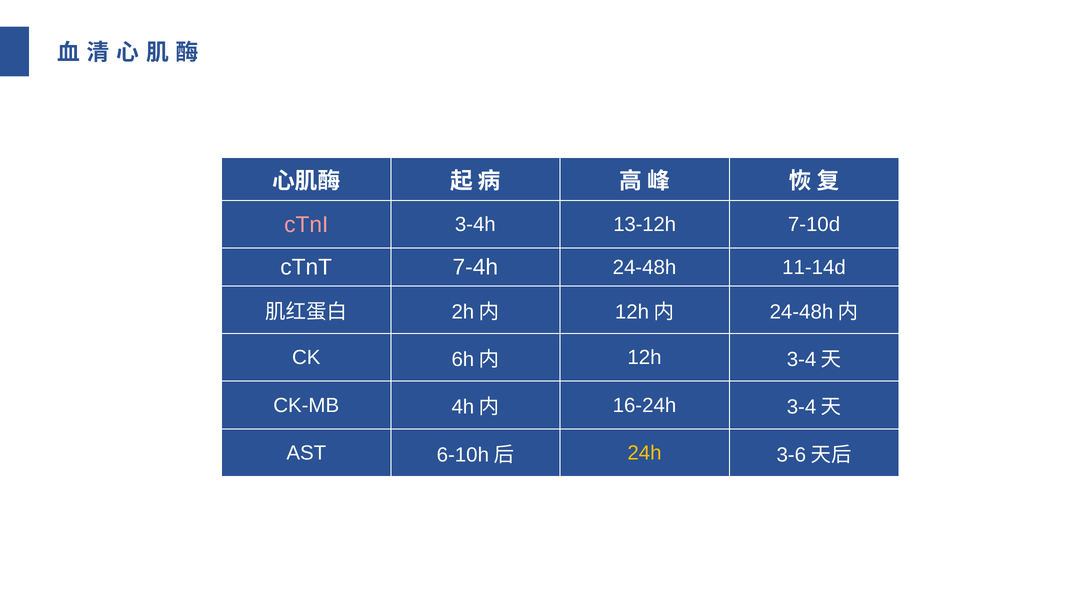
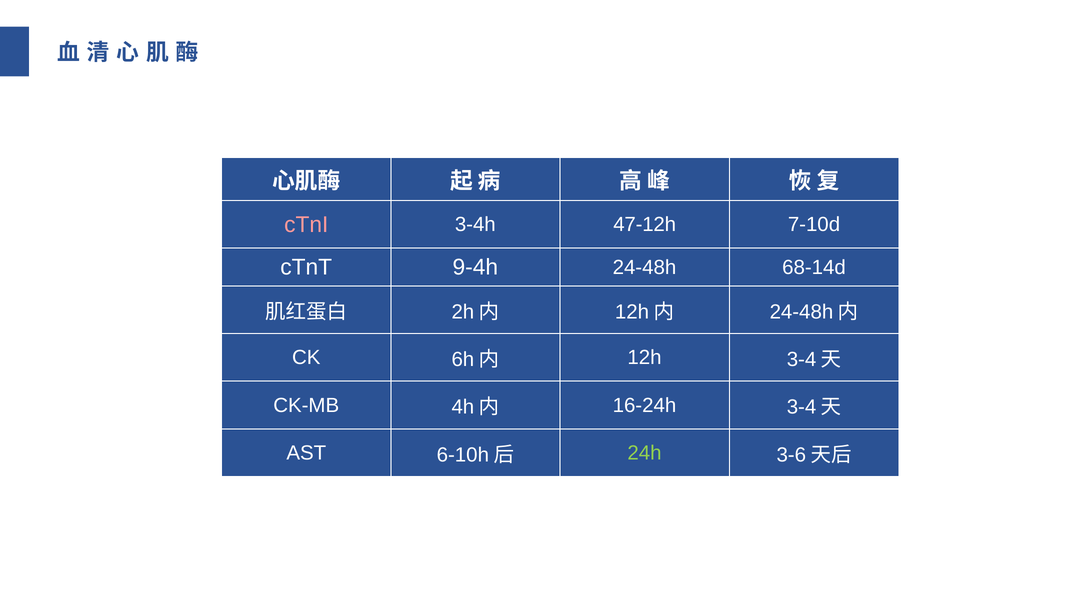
13-12h: 13-12h -> 47-12h (645, 225)
7-4h: 7-4h -> 9-4h (475, 267)
11-14d: 11-14d -> 68-14d (814, 267)
24h colour: yellow -> light green (645, 453)
